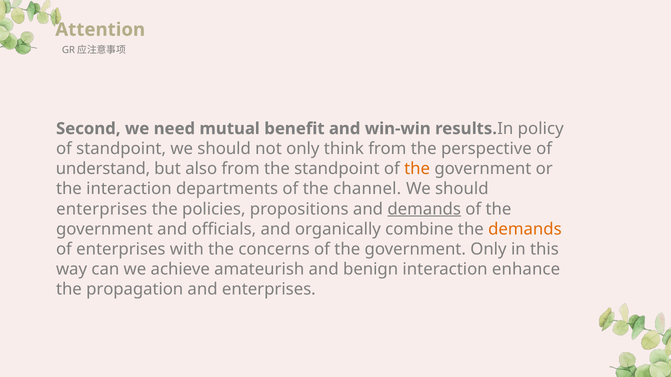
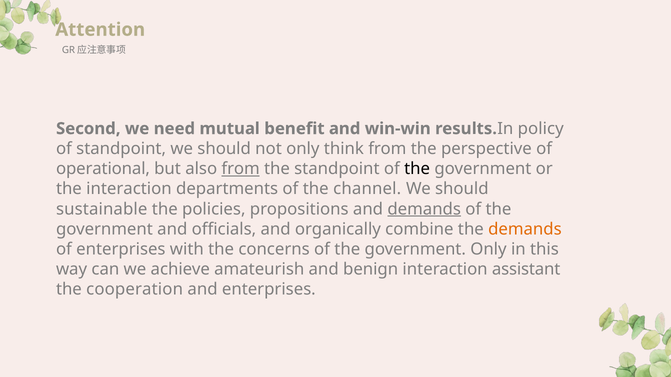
understand: understand -> operational (103, 169)
from underline: none -> present (241, 169)
the colour: orange -> black (417, 169)
enterprises: enterprises -> sustainable (102, 209)
enhance: enhance -> assistant (526, 270)
propagation: propagation -> cooperation (135, 290)
